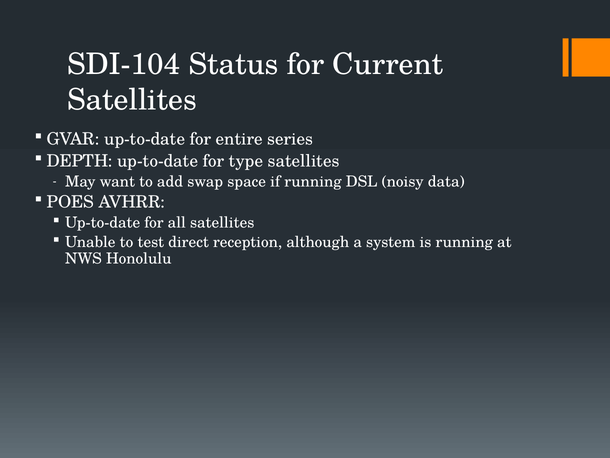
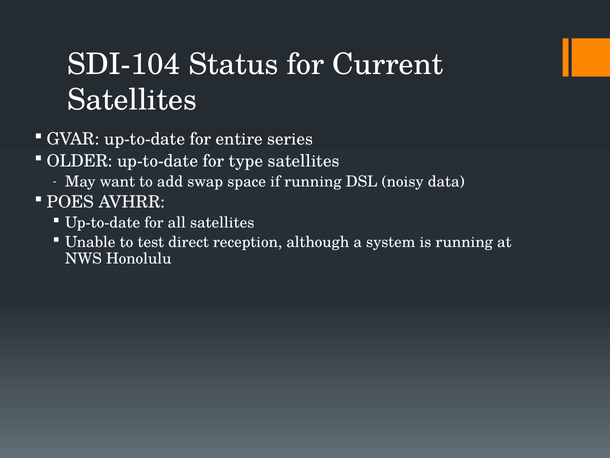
DEPTH: DEPTH -> OLDER (80, 161)
